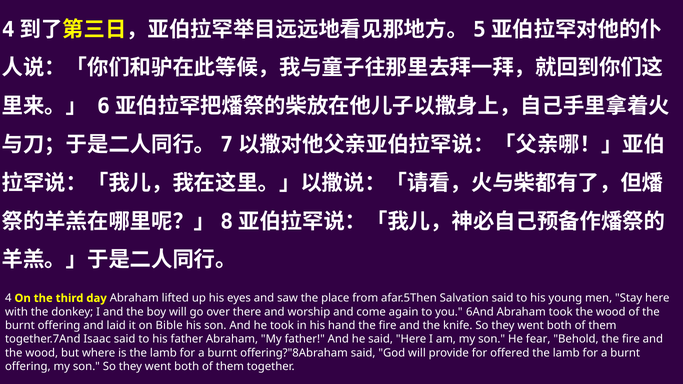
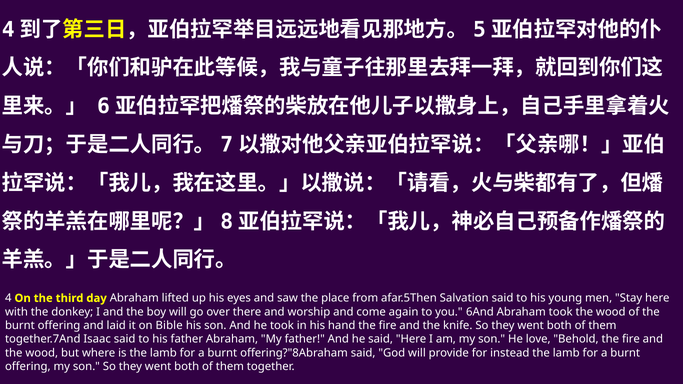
fear: fear -> love (538, 339)
offered: offered -> instead (510, 353)
